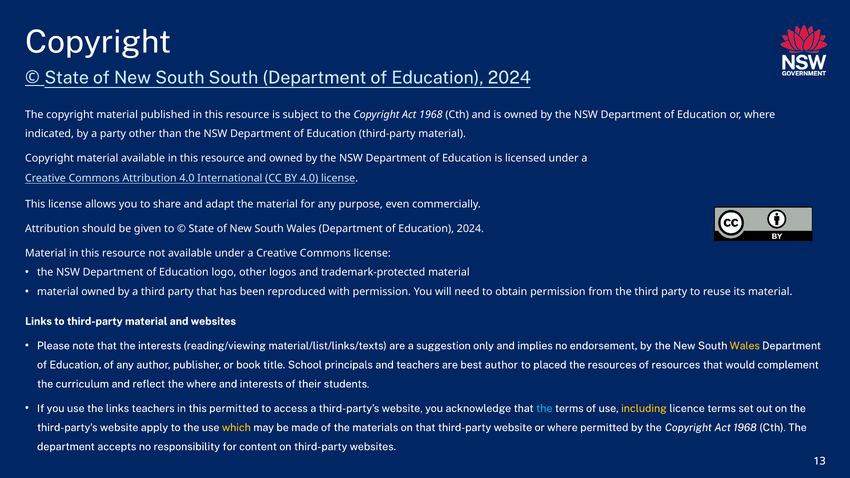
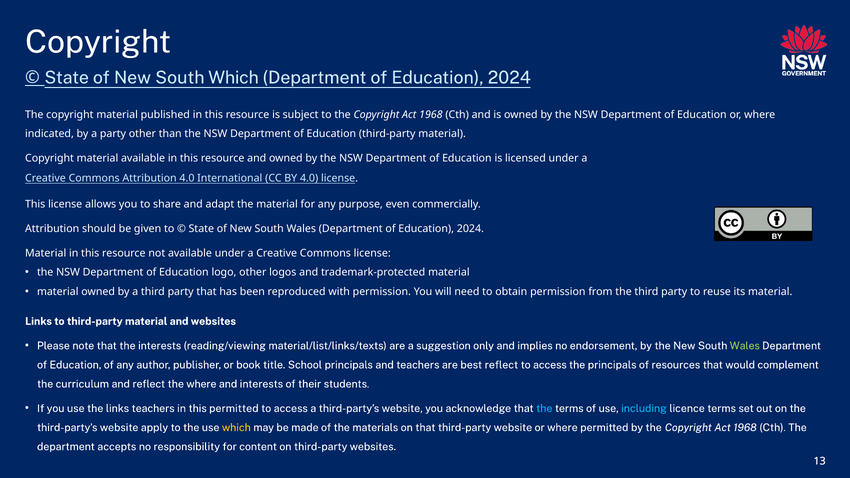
South South: South -> Which (234, 78)
Wales colour: yellow -> light green (745, 346)
best author: author -> reflect (501, 365)
placed: placed -> access (550, 365)
the resources: resources -> principals (612, 365)
including colour: yellow -> light blue (644, 409)
